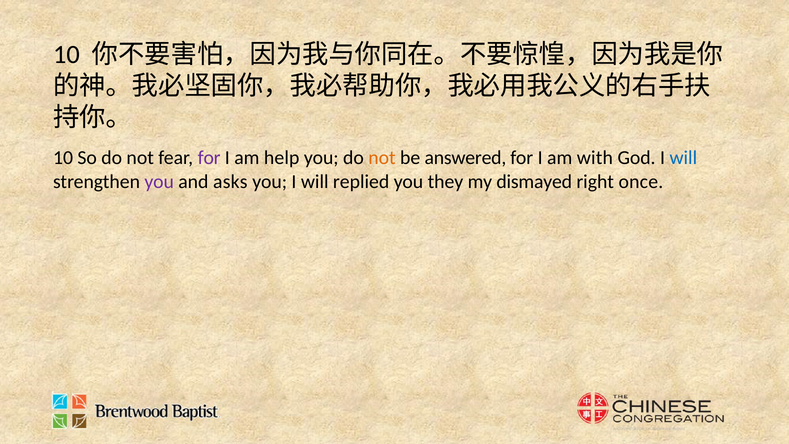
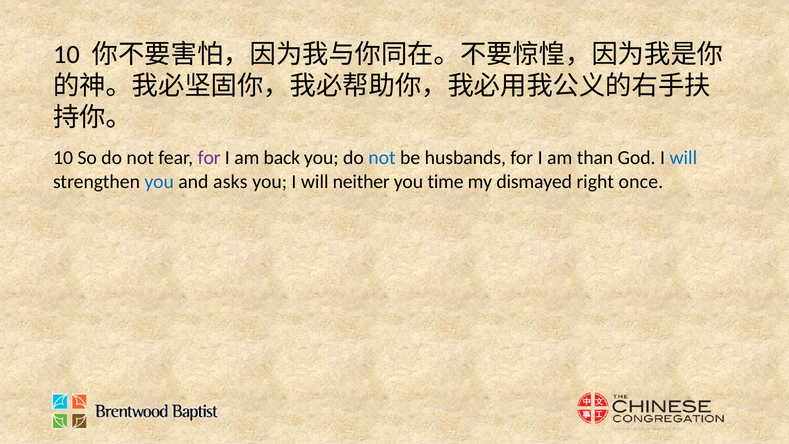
help: help -> back (282, 158)
not colour: orange -> blue (382, 158)
answered: answered -> husbands (465, 158)
with: with -> than (595, 158)
you colour: purple -> blue (159, 182)
replied: replied -> neither (361, 182)
they: they -> time (446, 182)
